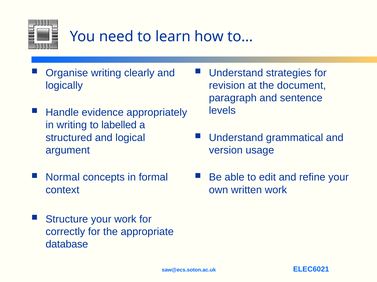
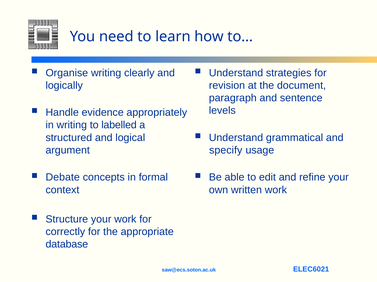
version: version -> specify (226, 151)
Normal: Normal -> Debate (63, 178)
